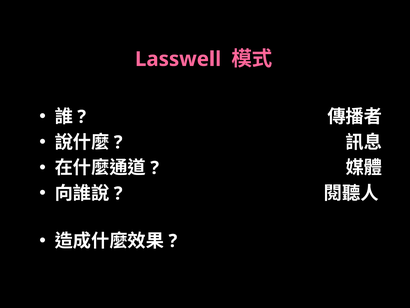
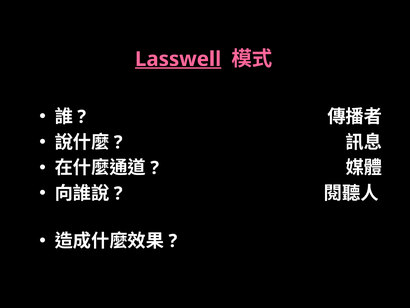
Lasswell underline: none -> present (178, 59)
